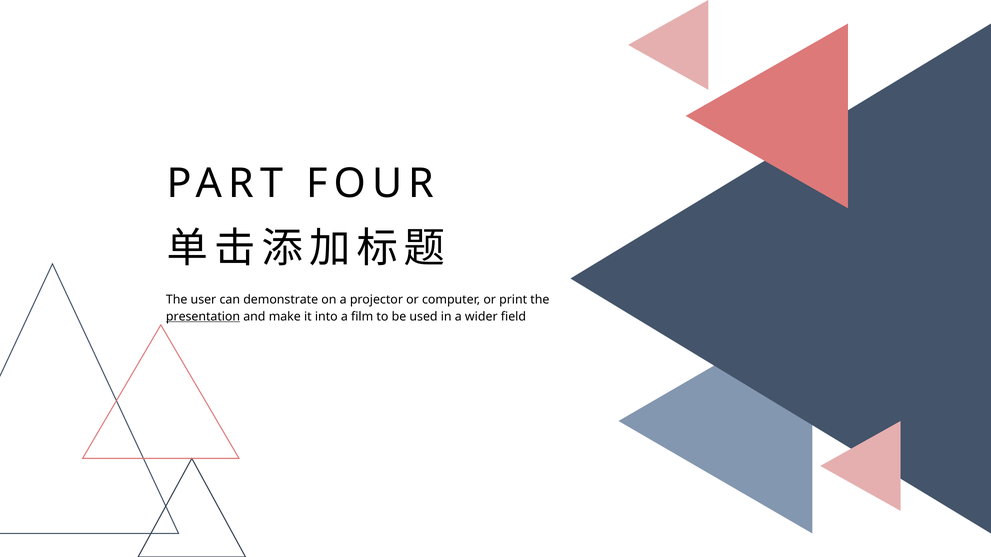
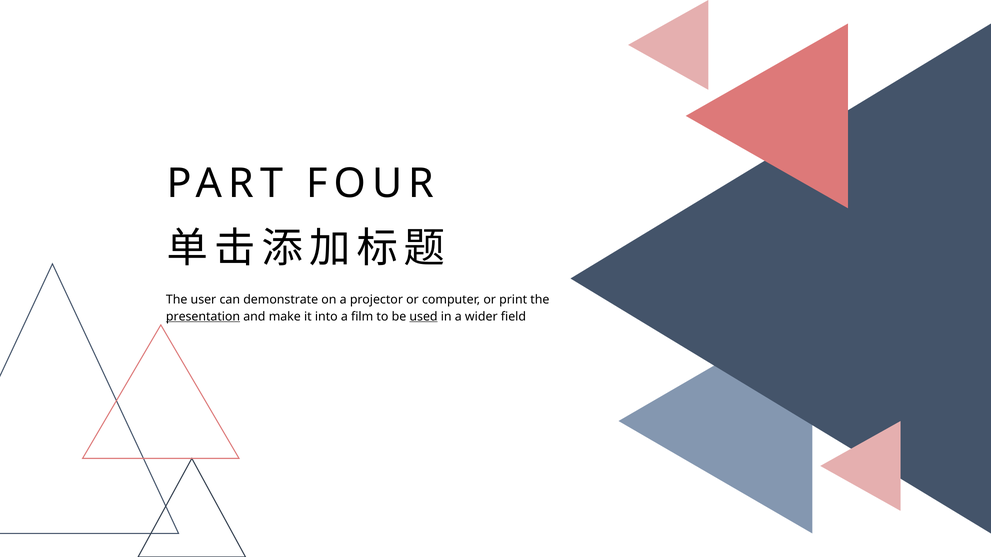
used underline: none -> present (424, 317)
